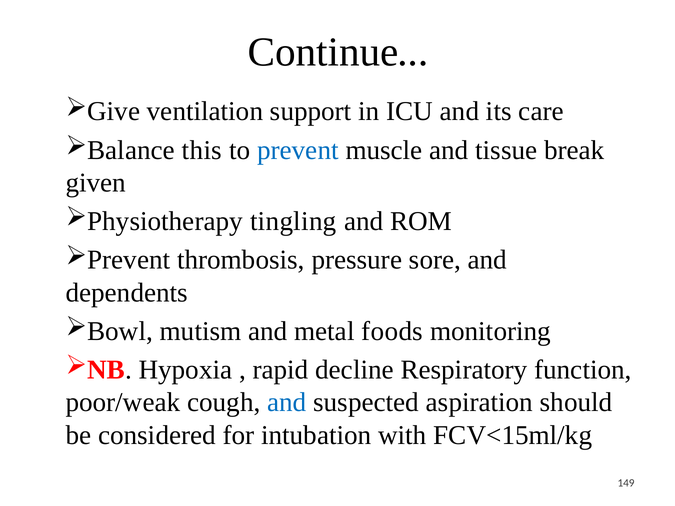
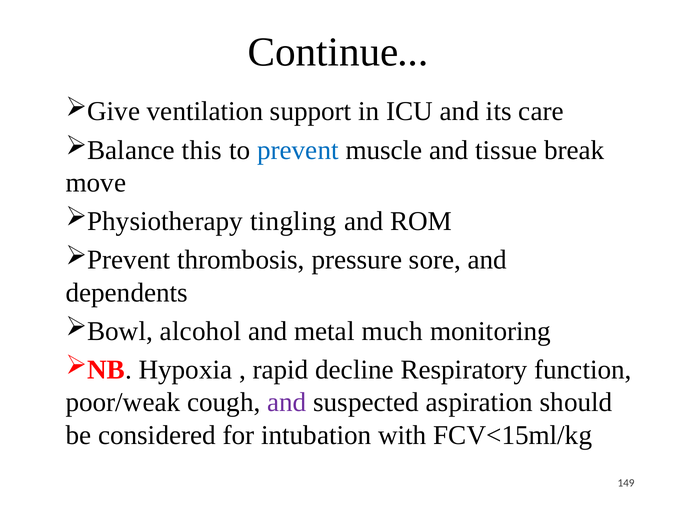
given: given -> move (96, 183)
mutism: mutism -> alcohol (200, 331)
foods: foods -> much (392, 331)
and colour: blue -> purple (287, 403)
